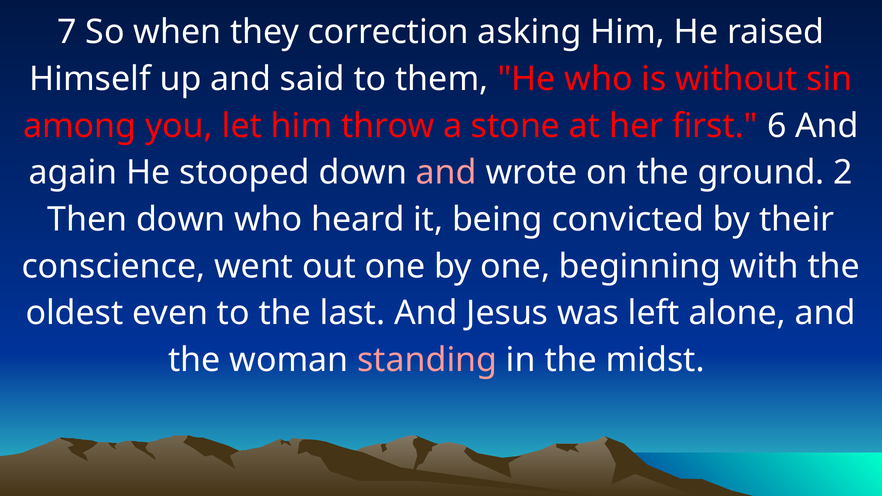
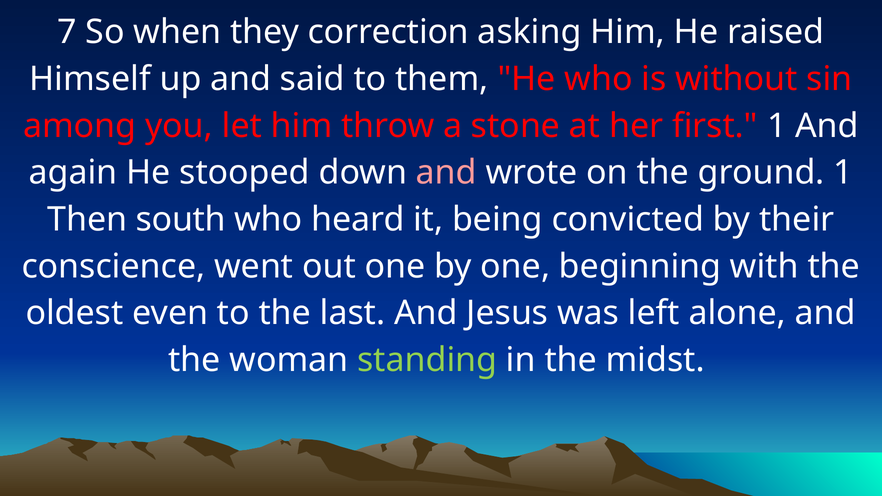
first 6: 6 -> 1 (777, 126)
ground 2: 2 -> 1 (843, 173)
Then down: down -> south (181, 220)
standing colour: pink -> light green (427, 360)
